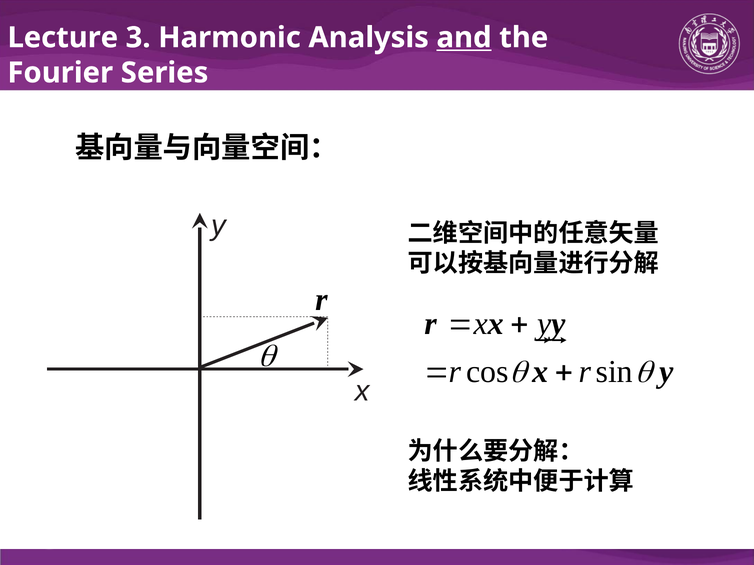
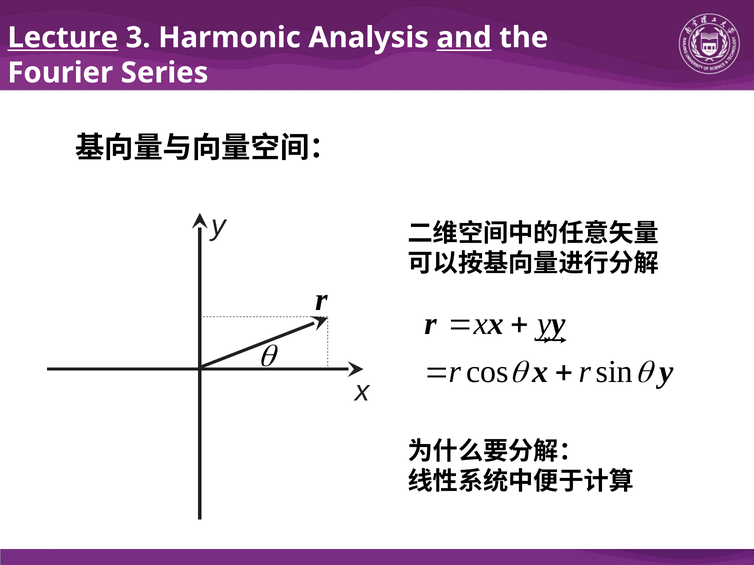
Lecture underline: none -> present (63, 38)
